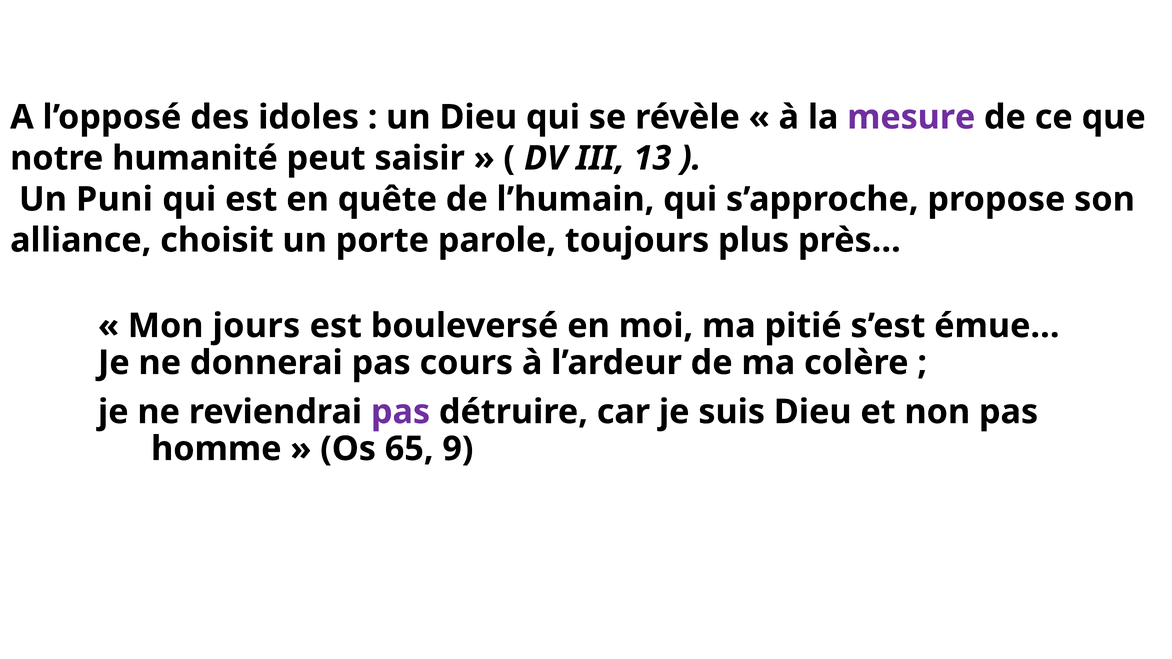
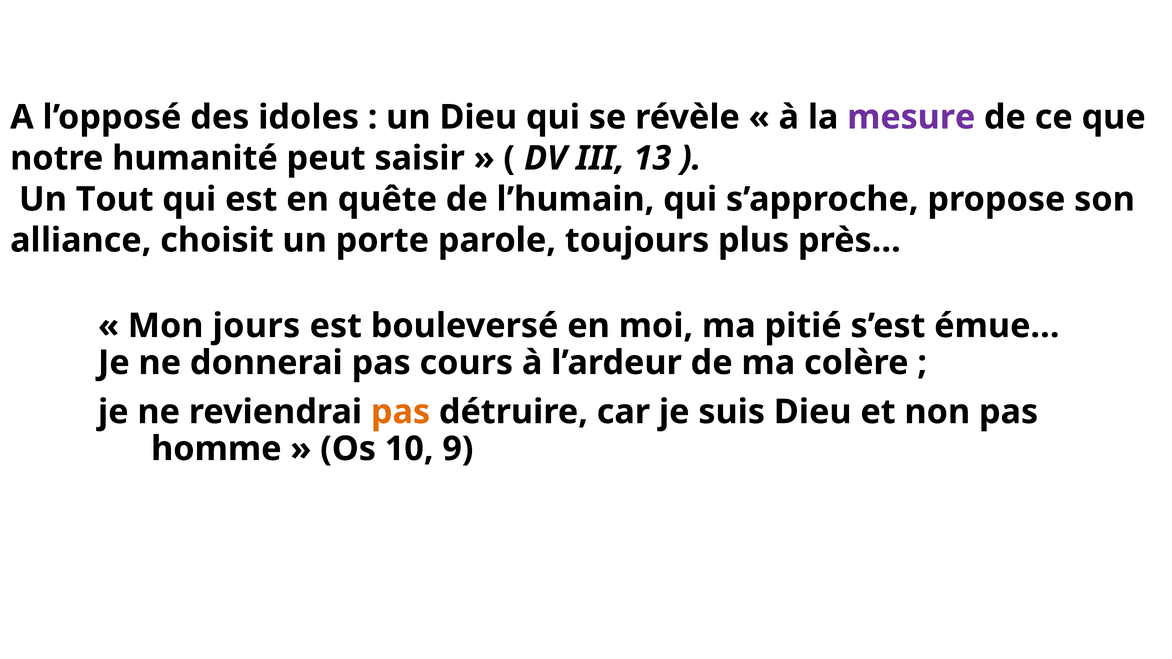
Puni: Puni -> Tout (115, 199)
pas colour: purple -> orange (401, 412)
65: 65 -> 10 (409, 449)
